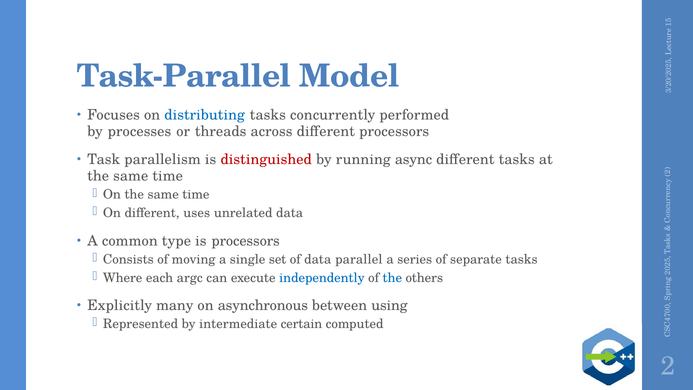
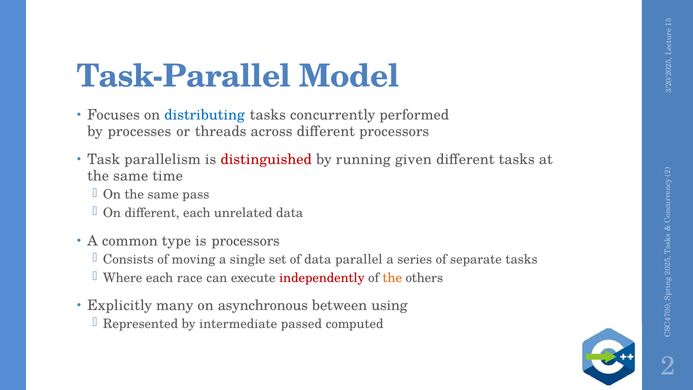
async: async -> given (413, 159)
On the same time: time -> pass (196, 195)
different uses: uses -> each (197, 213)
argc: argc -> race (190, 278)
independently colour: blue -> red (322, 278)
the colour: blue -> orange (392, 278)
certain: certain -> passed (301, 324)
